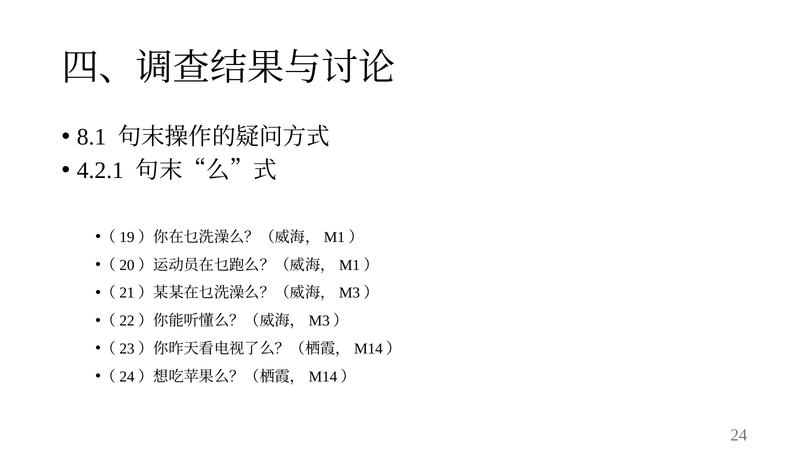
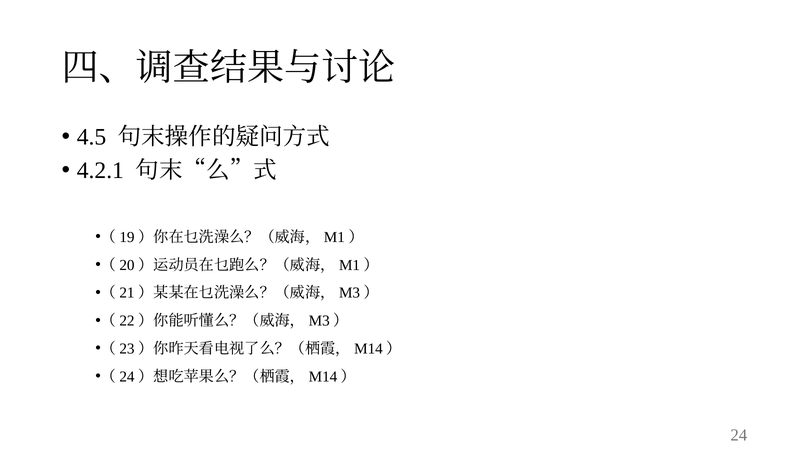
8.1: 8.1 -> 4.5 (92, 137)
